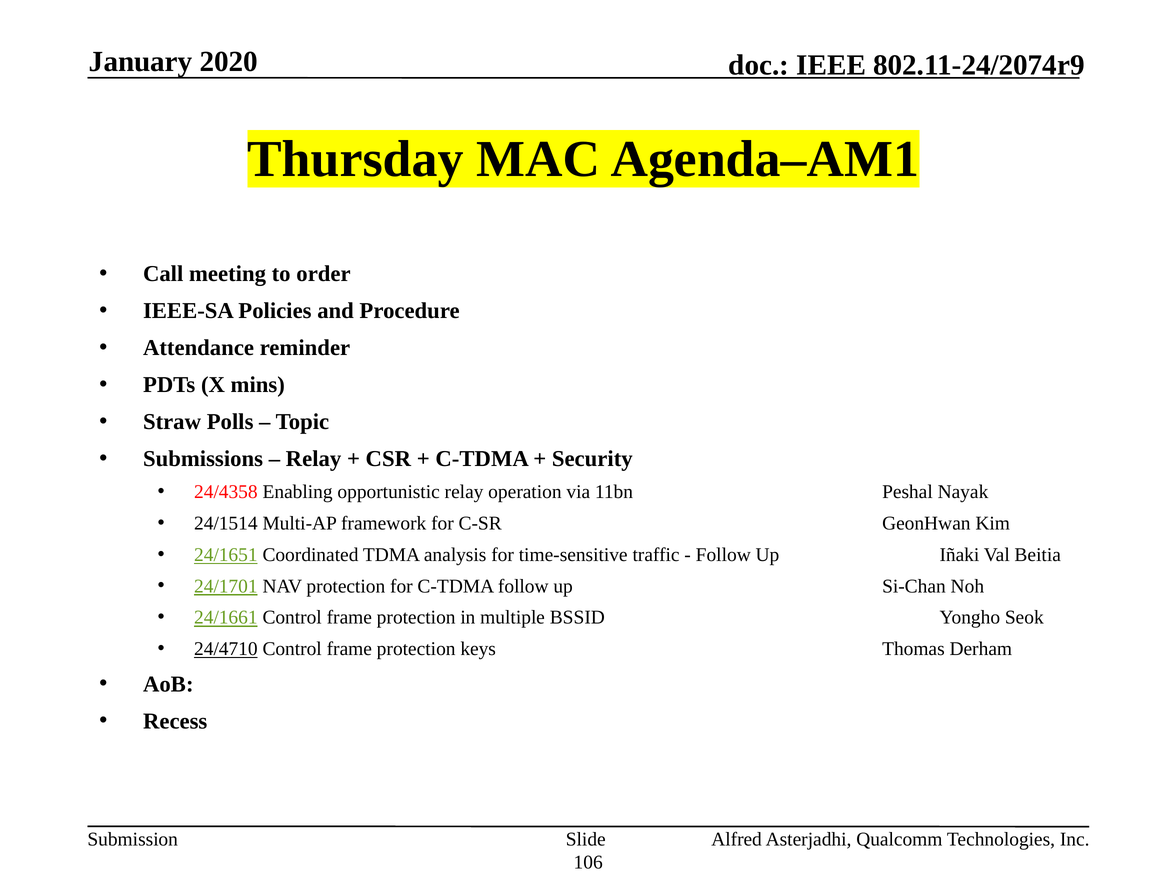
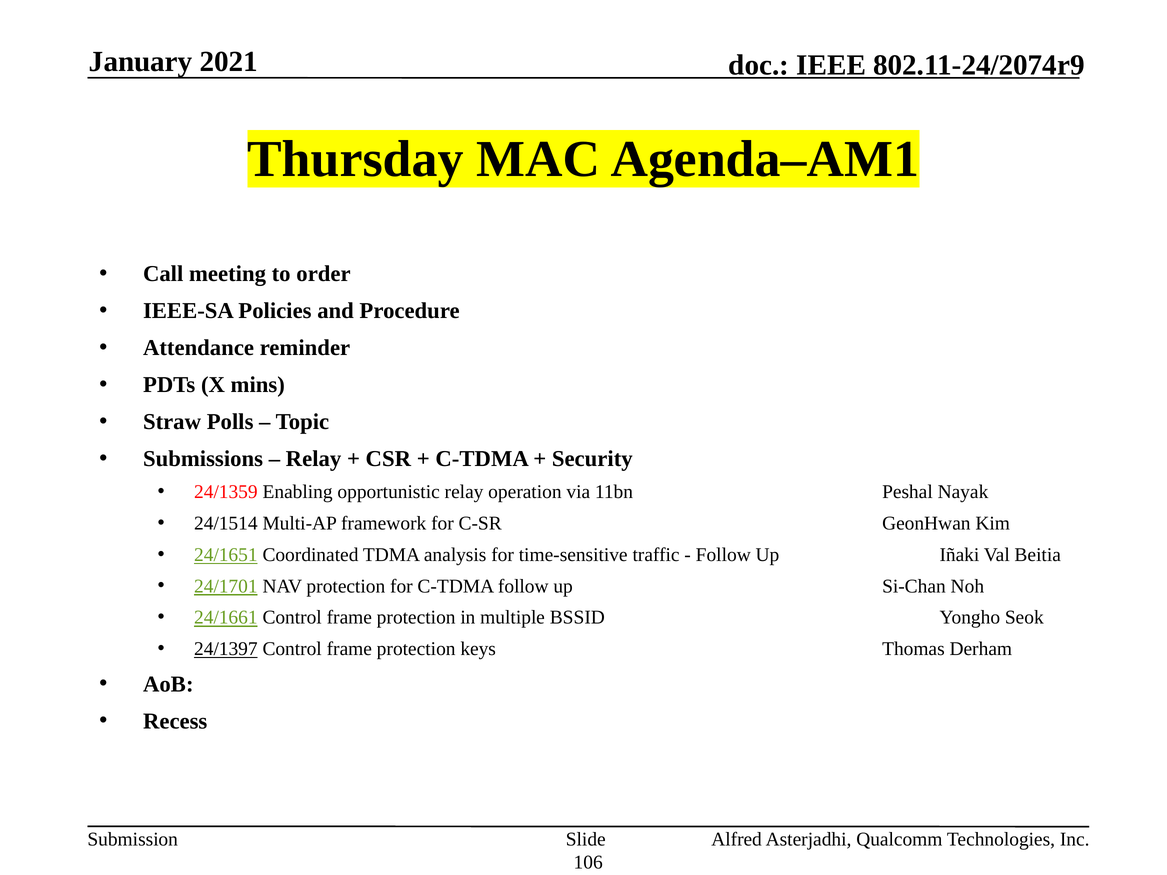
2020: 2020 -> 2021 (229, 62)
24/4358: 24/4358 -> 24/1359 (226, 492)
24/4710: 24/4710 -> 24/1397 (226, 649)
